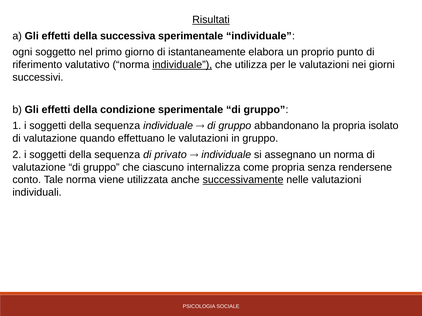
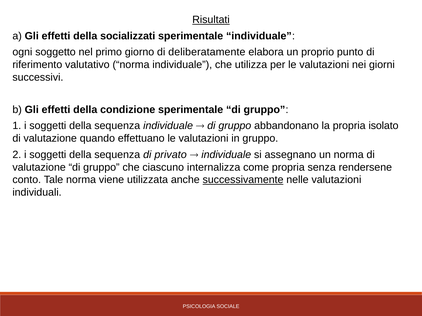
successiva: successiva -> socializzati (128, 36)
istantaneamente: istantaneamente -> deliberatamente (207, 52)
individuale underline: present -> none (182, 65)
